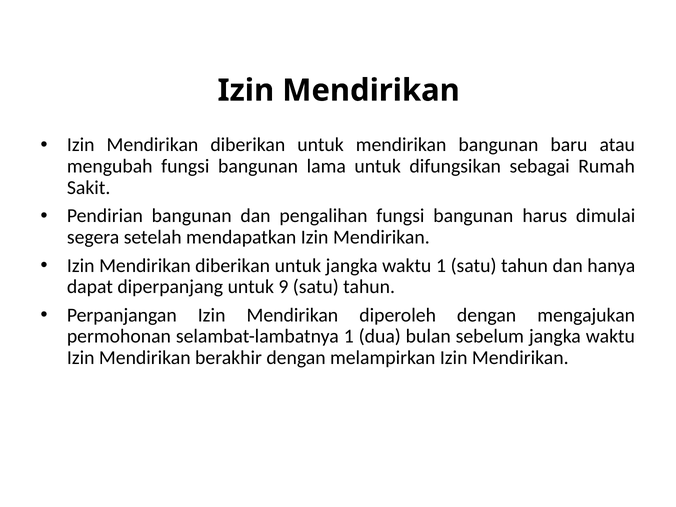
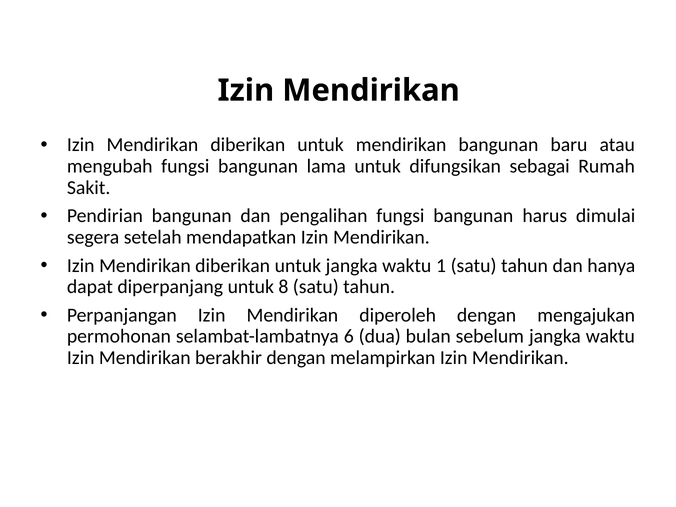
9: 9 -> 8 (283, 287)
selambat-lambatnya 1: 1 -> 6 (349, 336)
